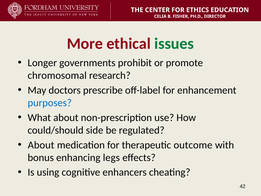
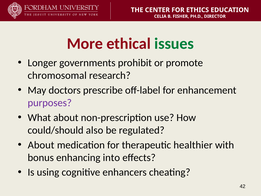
purposes colour: blue -> purple (50, 103)
side: side -> also (95, 130)
outcome: outcome -> healthier (193, 145)
legs: legs -> into (111, 157)
